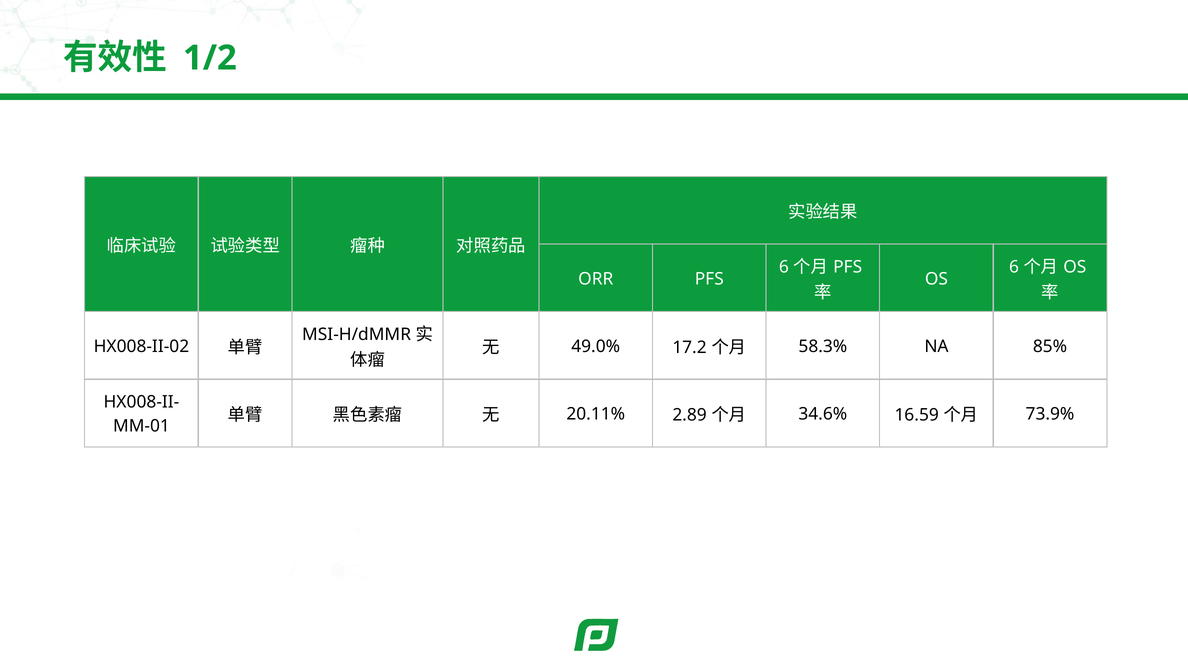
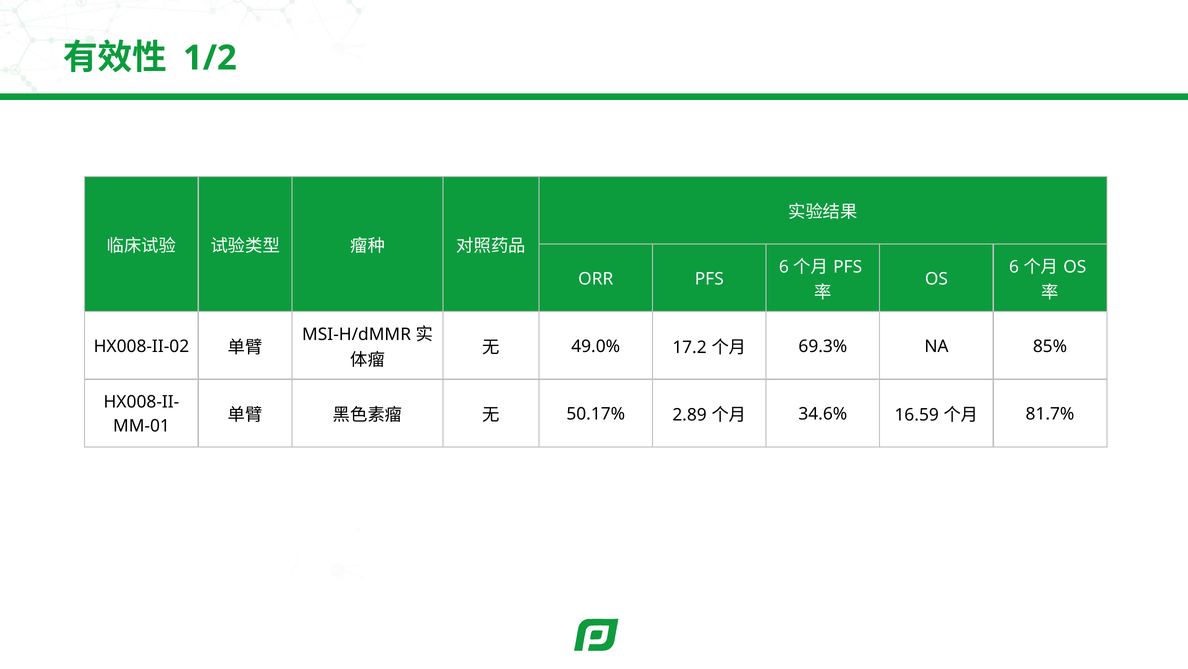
58.3%: 58.3% -> 69.3% (823, 346)
20.11%: 20.11% -> 50.17% (596, 414)
73.9%: 73.9% -> 81.7% (1050, 414)
